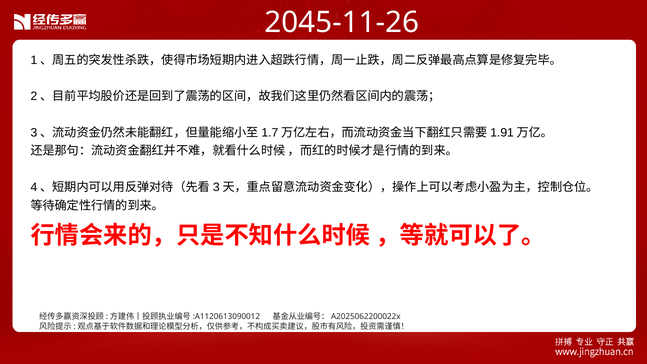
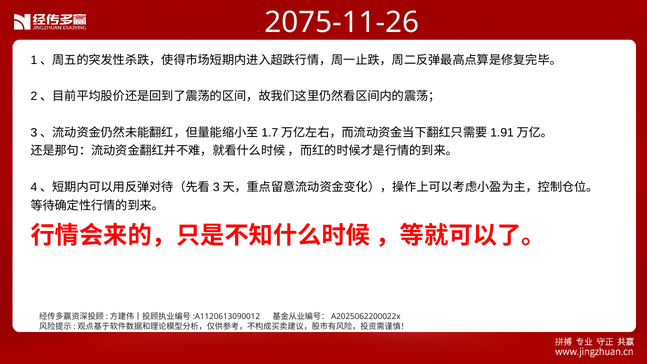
2045-11-26: 2045-11-26 -> 2075-11-26 (342, 22)
